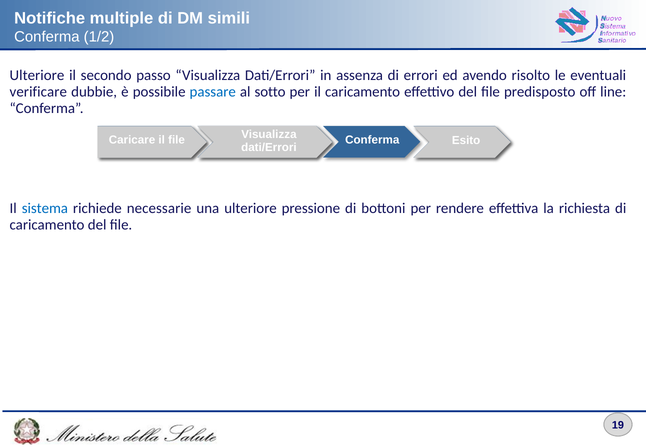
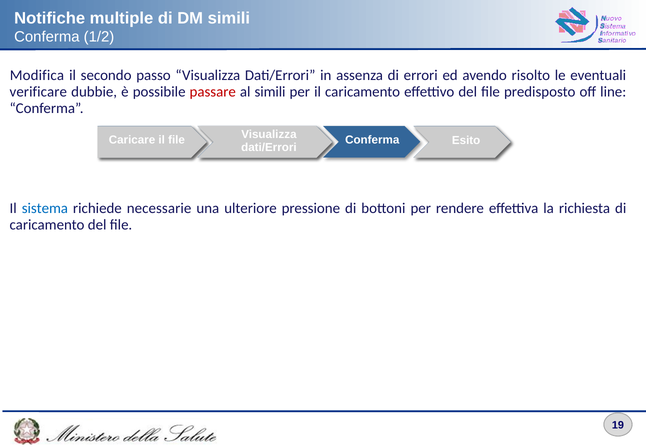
Ulteriore: Ulteriore -> Modifica (37, 75)
passare colour: blue -> red (213, 92)
al sotto: sotto -> simili (270, 92)
